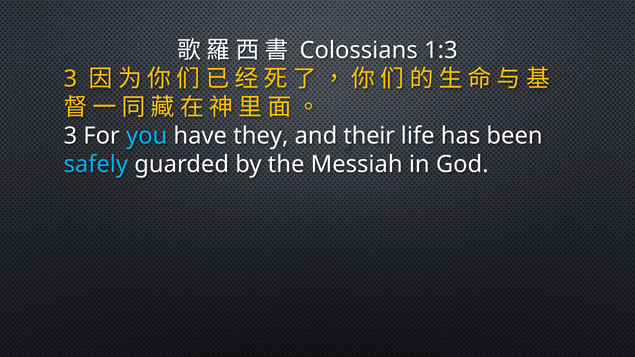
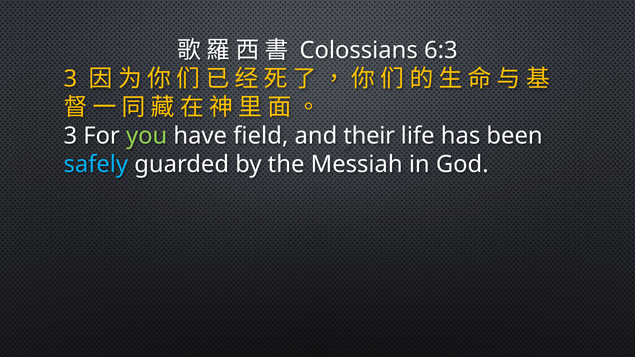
1:3: 1:3 -> 6:3 (441, 50)
you colour: light blue -> light green (147, 136)
they: they -> field (261, 136)
